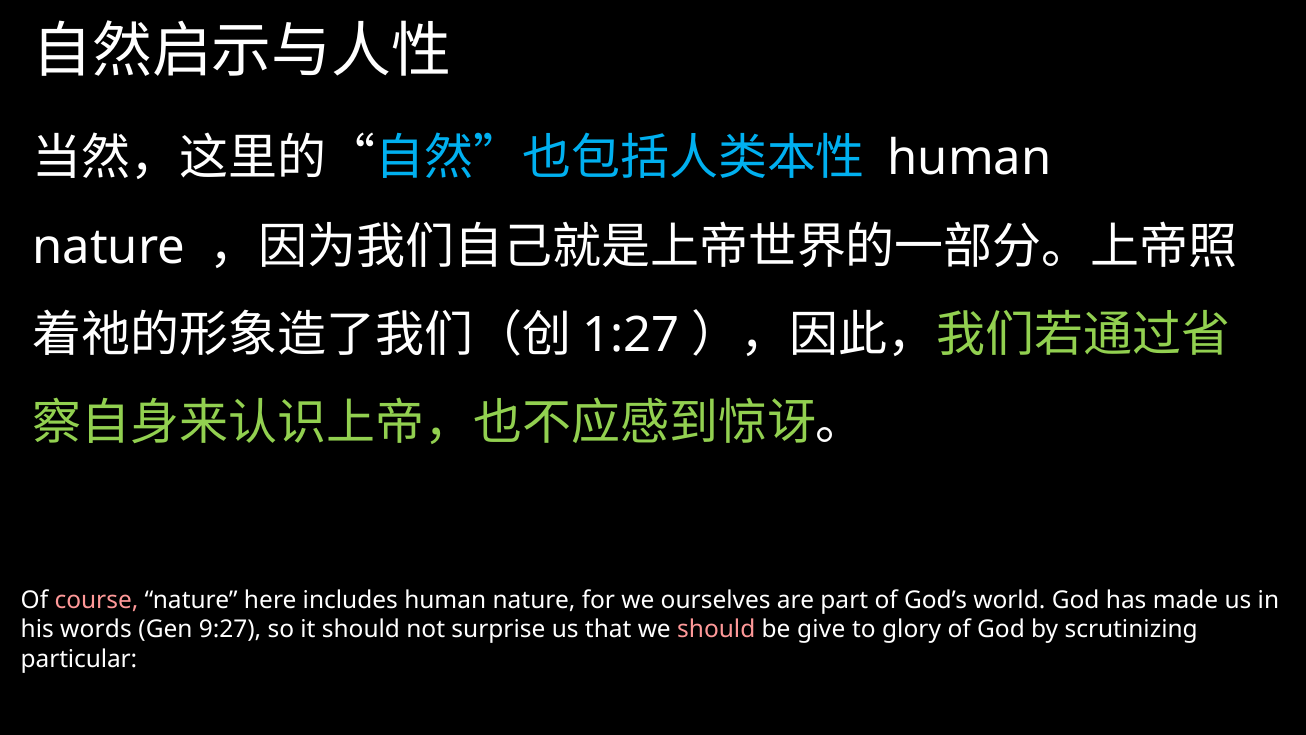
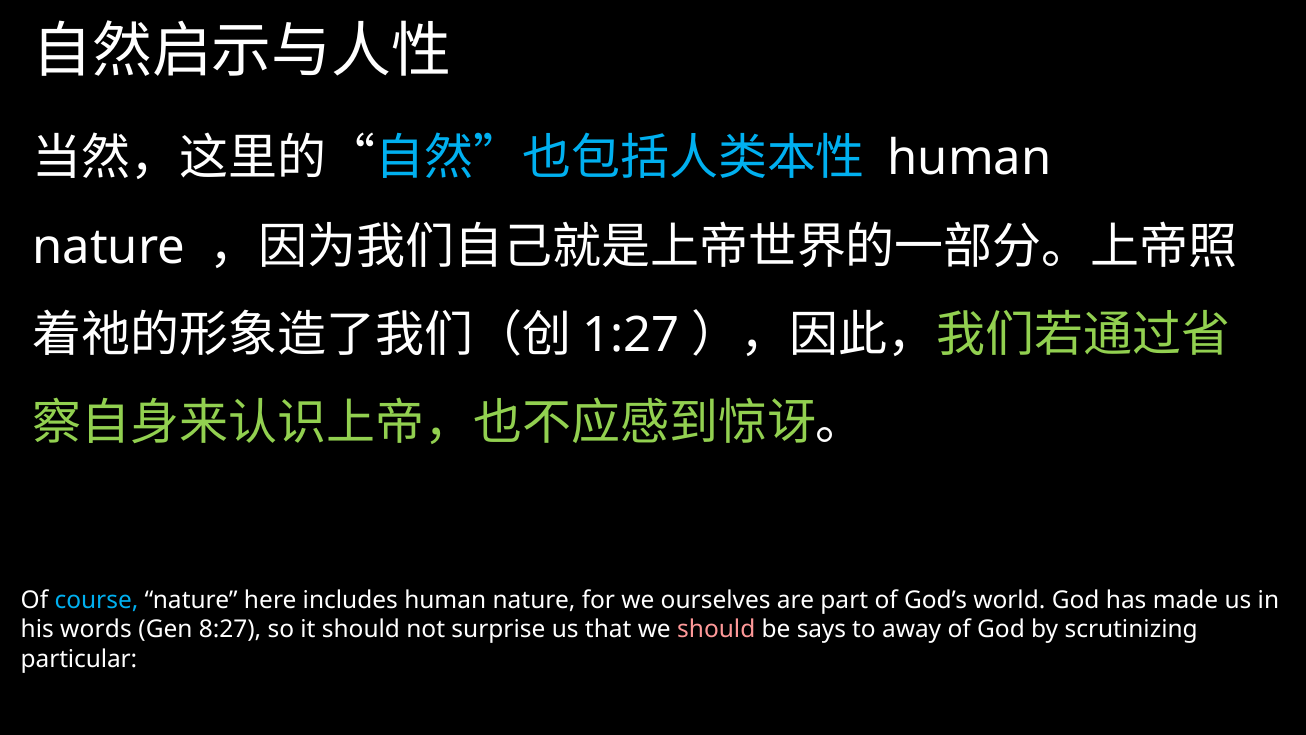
course colour: pink -> light blue (96, 600)
9:27: 9:27 -> 8:27 (230, 629)
give: give -> says (821, 629)
glory: glory -> away (912, 629)
